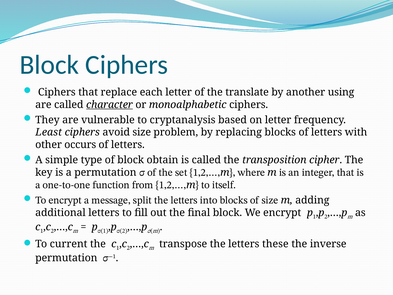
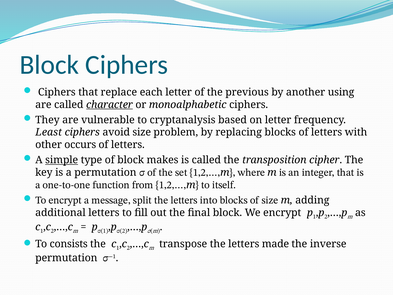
translate: translate -> previous (247, 92)
simple underline: none -> present (62, 160)
obtain: obtain -> makes (163, 160)
current: current -> consists (69, 244)
these: these -> made (275, 244)
